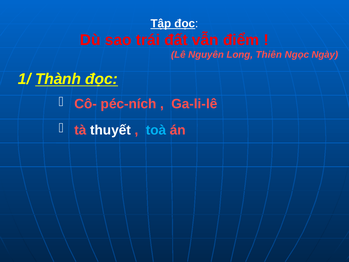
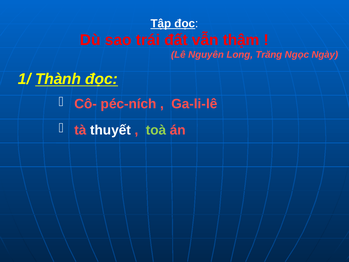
điểm: điểm -> thậm (241, 40)
Thiên: Thiên -> Trăng (269, 55)
toà colour: light blue -> light green (156, 130)
